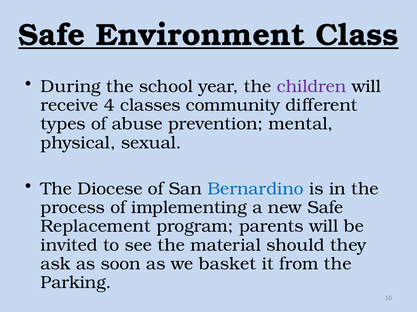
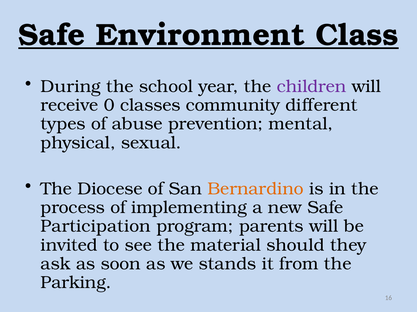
4: 4 -> 0 (109, 105)
Bernardino colour: blue -> orange (256, 189)
Replacement: Replacement -> Participation (96, 227)
basket: basket -> stands (228, 264)
